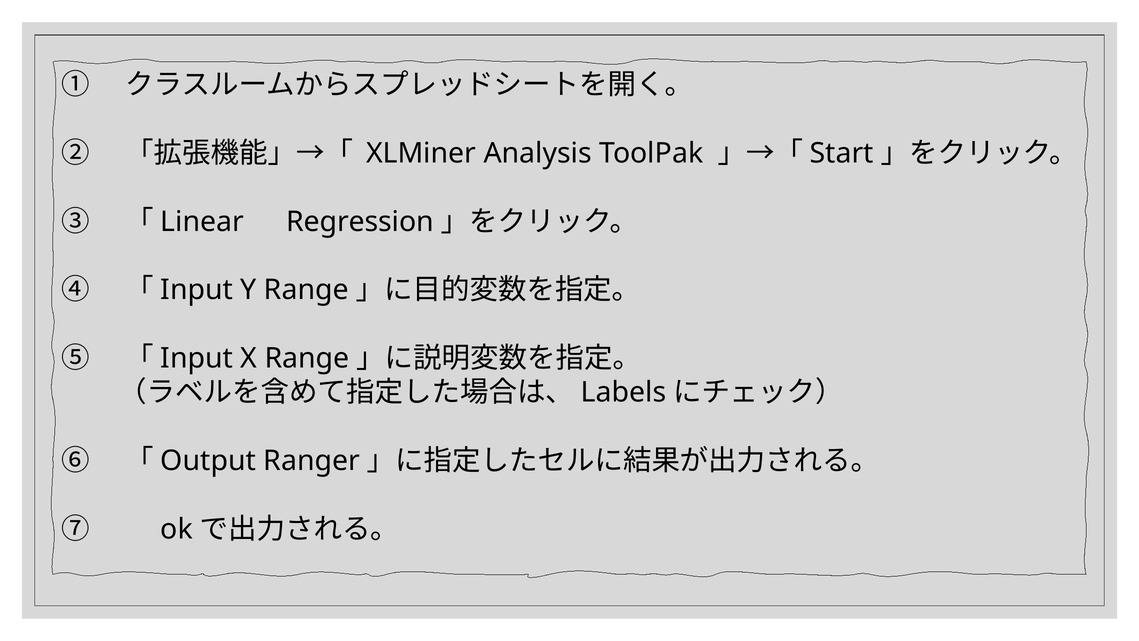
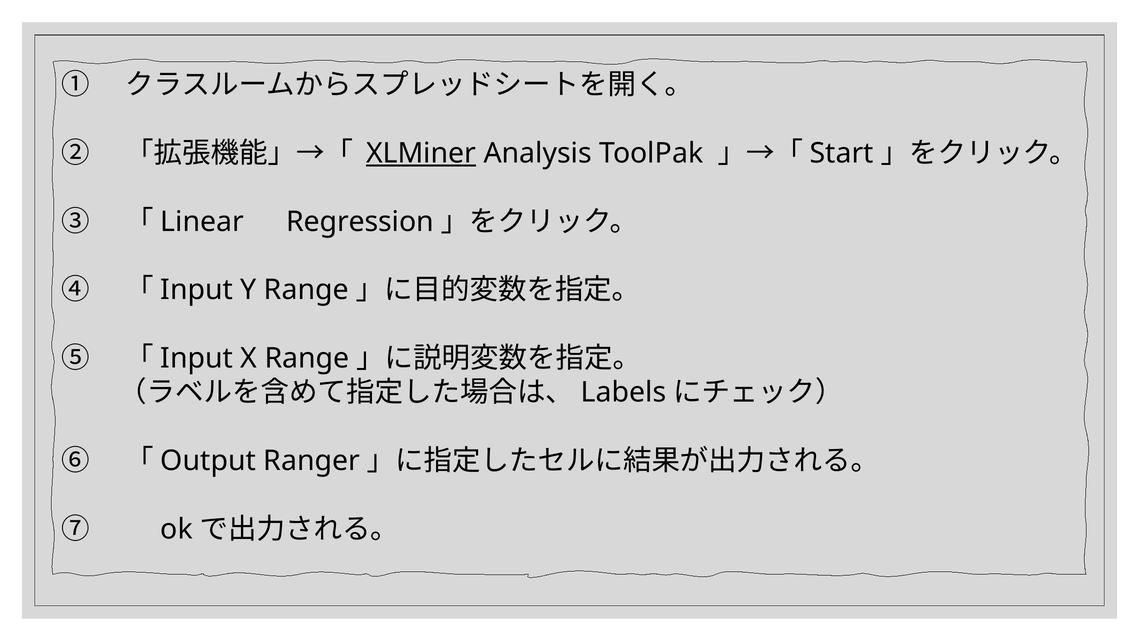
XLMiner underline: none -> present (421, 153)
